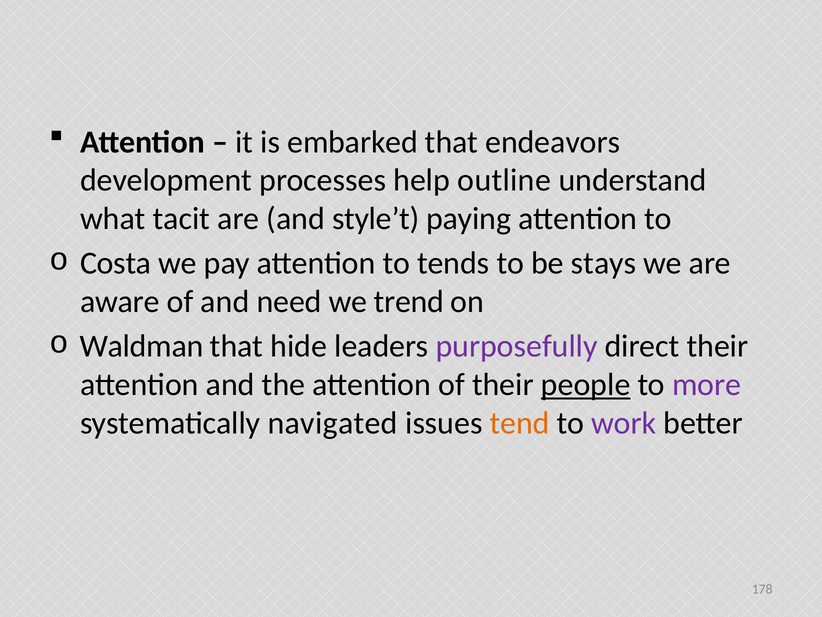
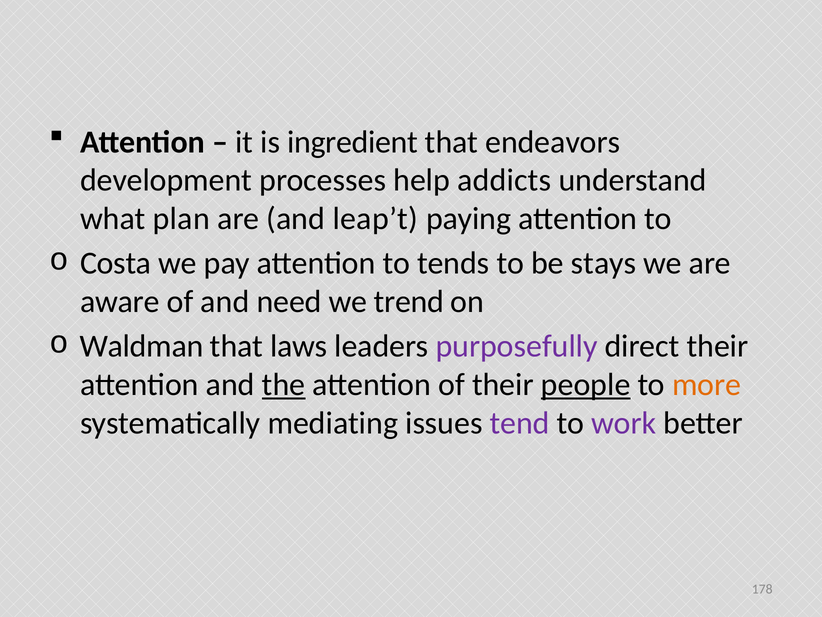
embarked: embarked -> ingredient (353, 142)
outline: outline -> addicts (504, 180)
tacit: tacit -> plan (181, 218)
style’t: style’t -> leap’t (375, 218)
hide: hide -> laws (299, 346)
the underline: none -> present (284, 384)
more colour: purple -> orange (707, 384)
navigated: navigated -> mediating (333, 423)
tend colour: orange -> purple (520, 423)
